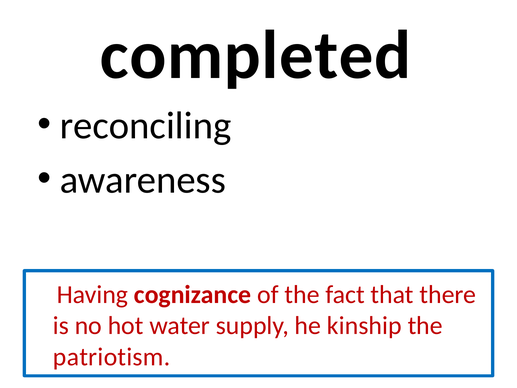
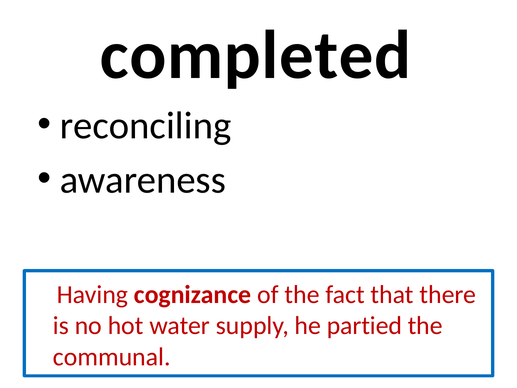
kinship: kinship -> partied (364, 326)
patriotism: patriotism -> communal (112, 357)
